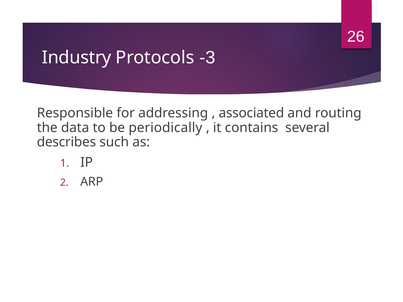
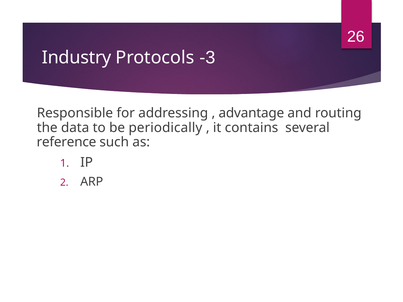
associated: associated -> advantage (251, 113)
describes: describes -> reference (66, 142)
